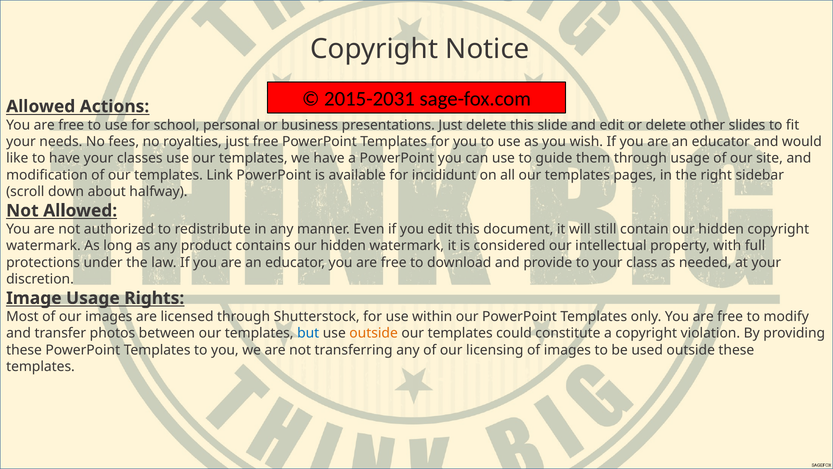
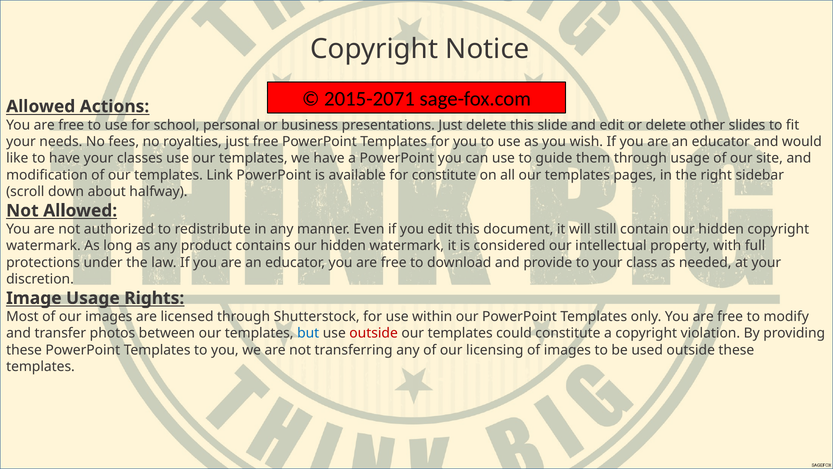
2015-2031: 2015-2031 -> 2015-2071 (369, 99)
for incididunt: incididunt -> constitute (444, 175)
outside colour: orange -> red (374, 333)
